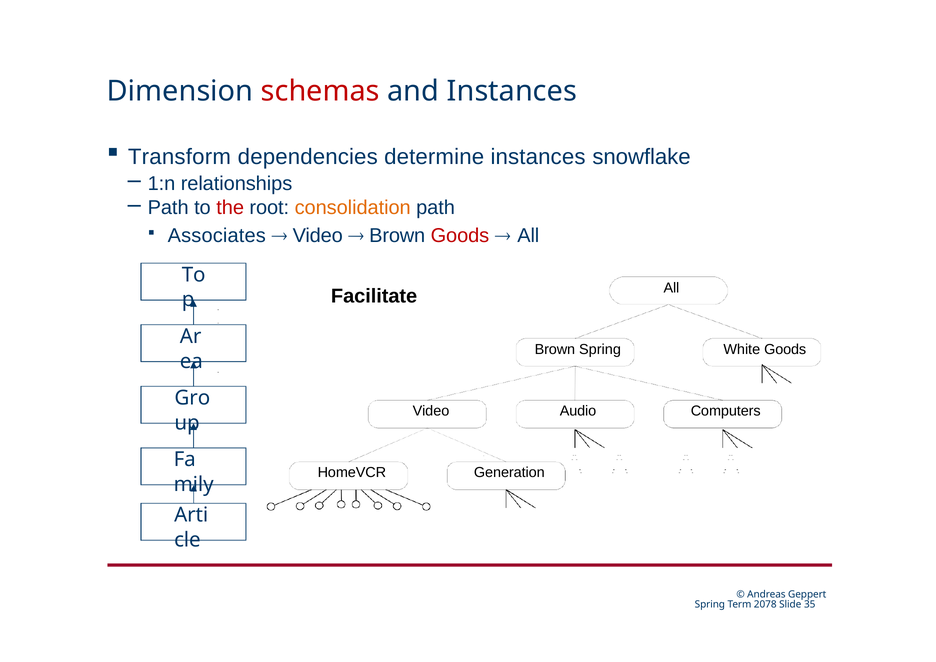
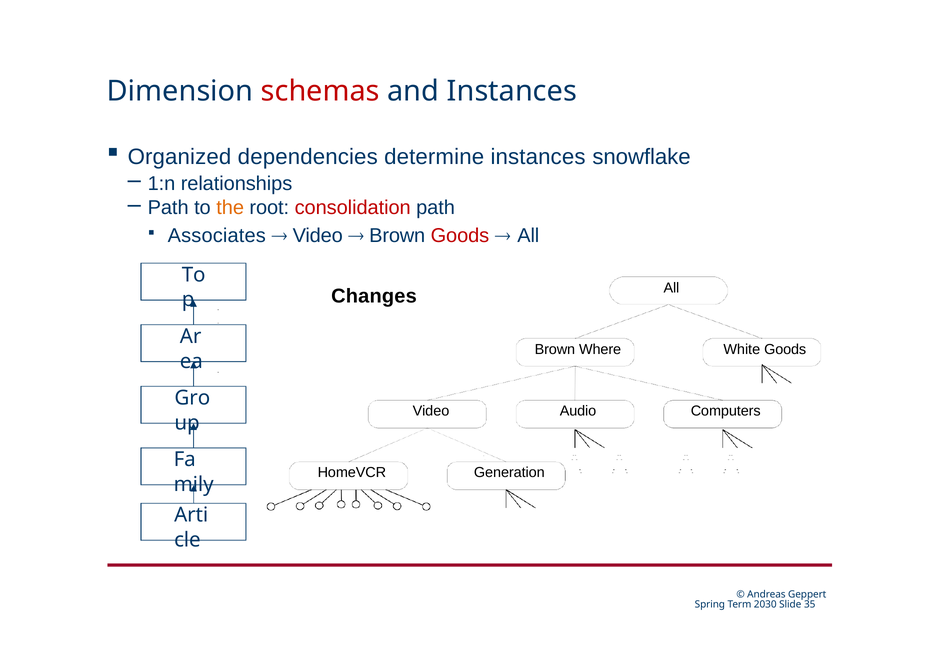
Transform: Transform -> Organized (179, 157)
the colour: red -> orange (230, 208)
consolidation colour: orange -> red (353, 208)
Facilitate: Facilitate -> Changes (374, 296)
Brown Spring: Spring -> Where (600, 349)
2078: 2078 -> 2030 (765, 604)
